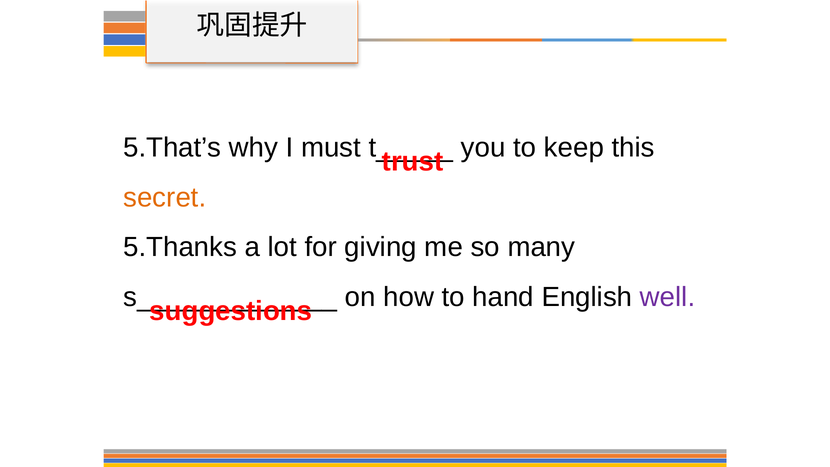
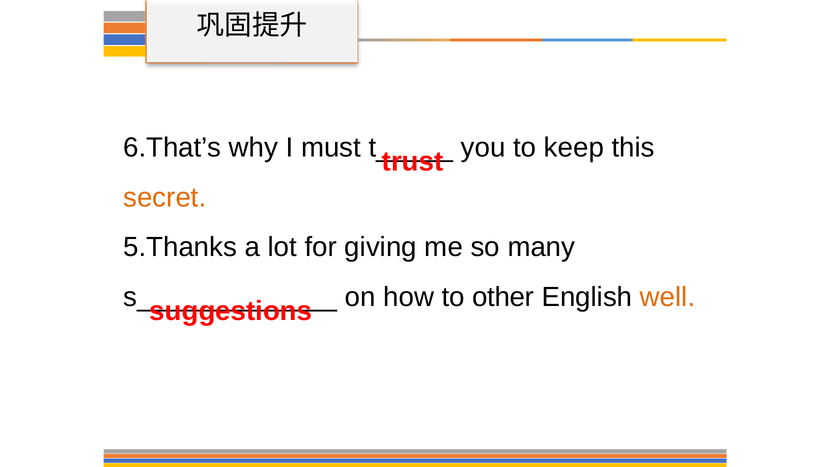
5.That’s: 5.That’s -> 6.That’s (172, 148)
hand: hand -> other (503, 297)
well colour: purple -> orange (668, 297)
